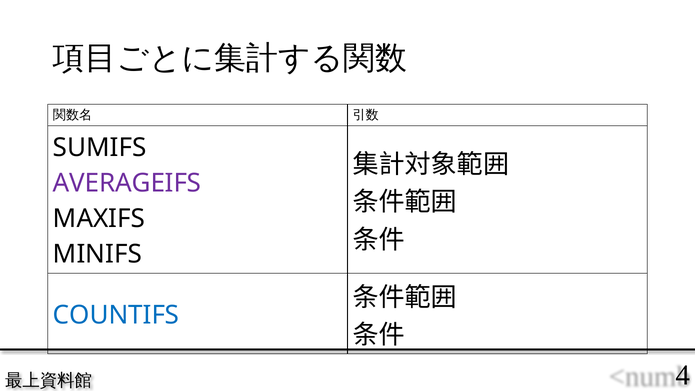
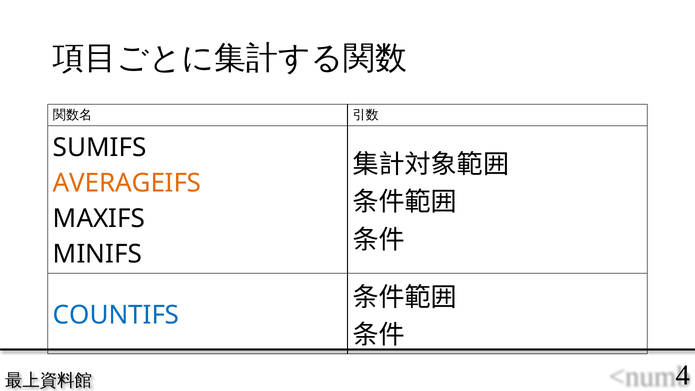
AVERAGEIFS colour: purple -> orange (127, 183)
